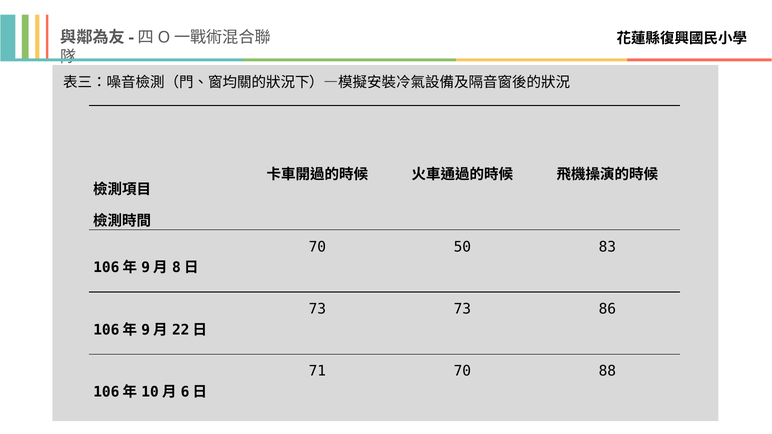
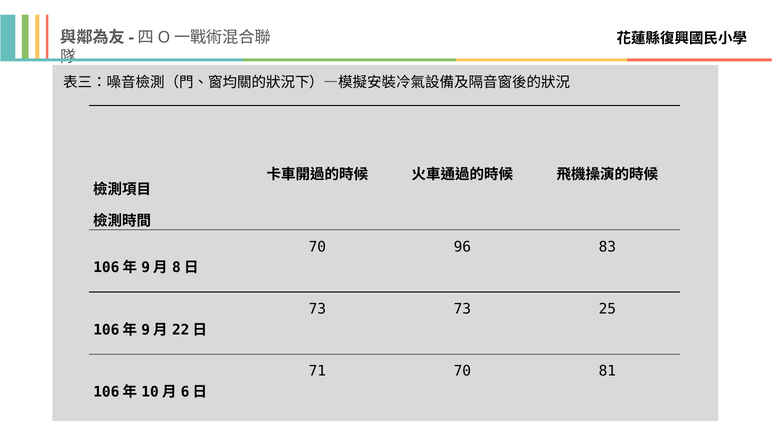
50: 50 -> 96 (462, 247)
86: 86 -> 25 (607, 309)
88: 88 -> 81 (607, 371)
